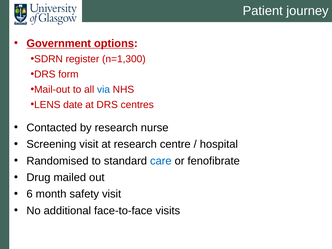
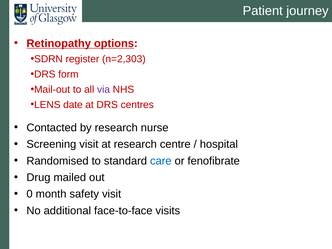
Government: Government -> Retinopathy (59, 43)
n=1,300: n=1,300 -> n=2,303 (124, 59)
via colour: blue -> purple (104, 89)
6: 6 -> 0 (30, 194)
